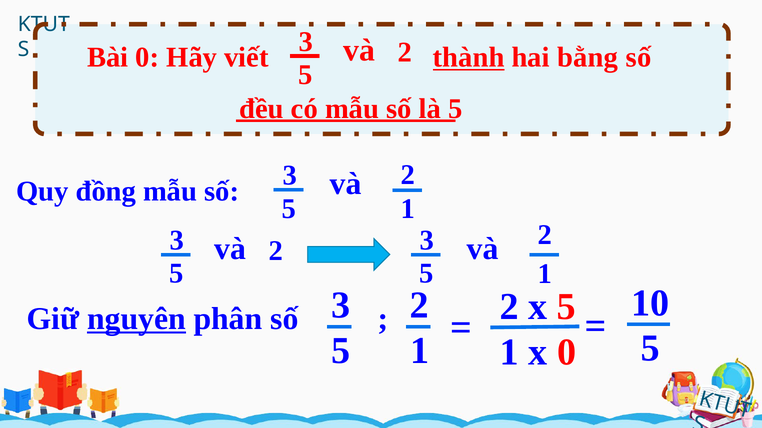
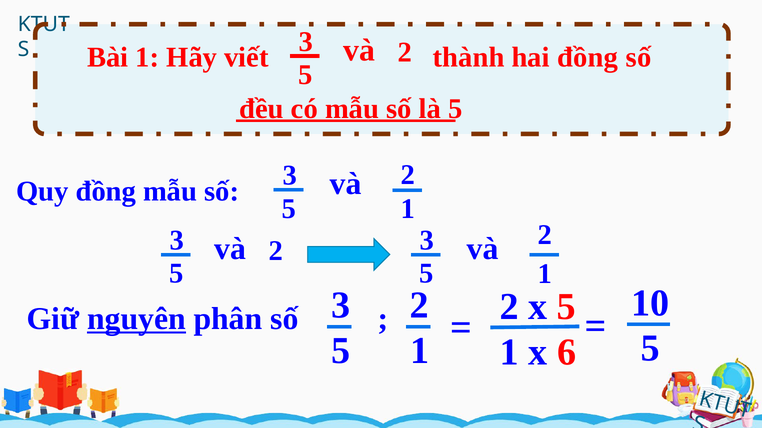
Bài 0: 0 -> 1 (147, 57)
thành underline: present -> none (469, 57)
hai bằng: bằng -> đồng (588, 57)
x 0: 0 -> 6 (567, 353)
